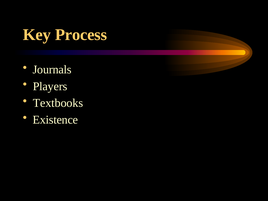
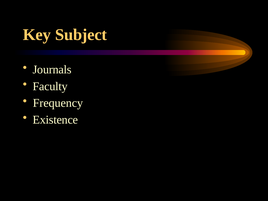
Process: Process -> Subject (81, 35)
Players: Players -> Faculty (50, 86)
Textbooks: Textbooks -> Frequency (58, 103)
